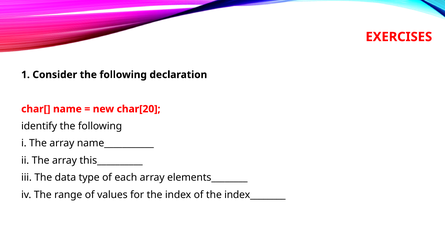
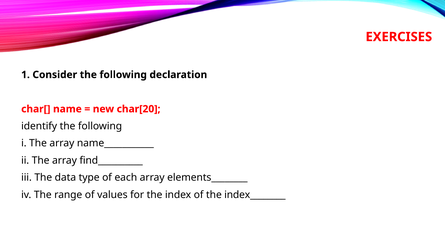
this__________: this__________ -> find__________ (111, 161)
